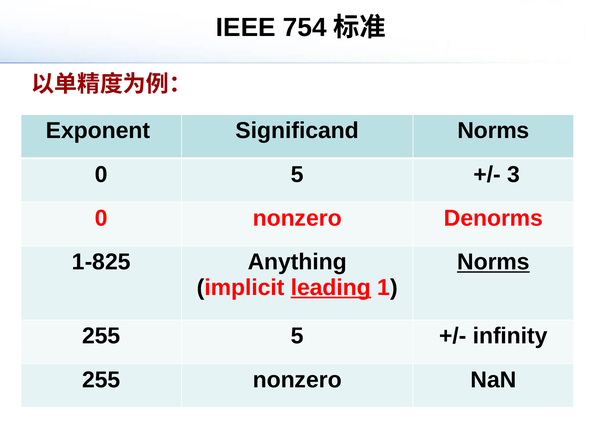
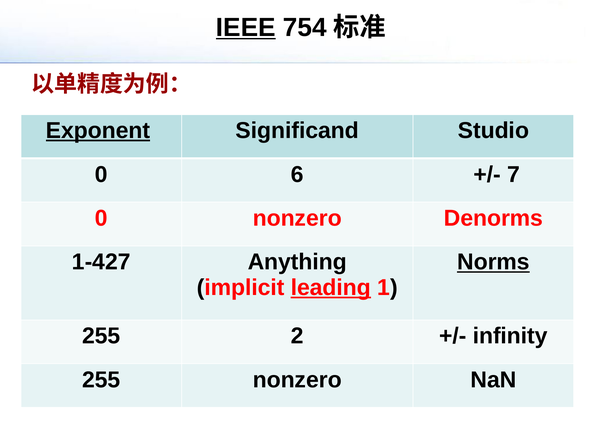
IEEE underline: none -> present (246, 27)
Exponent underline: none -> present (98, 130)
Significand Norms: Norms -> Studio (493, 130)
0 5: 5 -> 6 (297, 174)
3: 3 -> 7 (513, 174)
1-825: 1-825 -> 1-427 (101, 262)
255 5: 5 -> 2 (297, 336)
